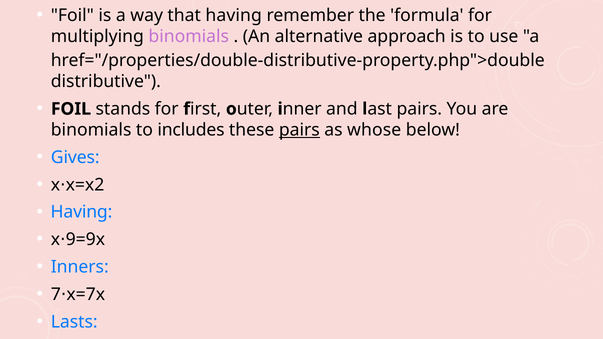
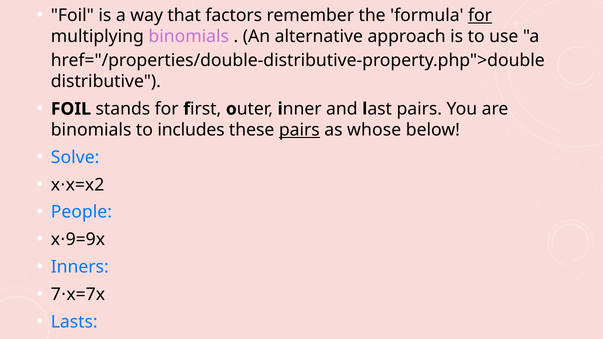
that having: having -> factors (234, 15)
for underline: none -> present (480, 15)
Gives: Gives -> Solve (75, 158)
Having: Having -> People (81, 212)
